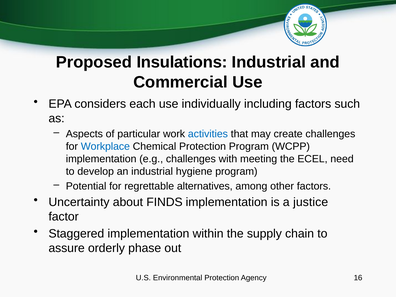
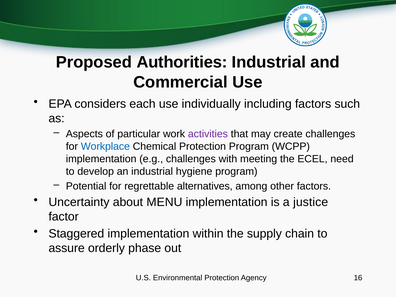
Insulations: Insulations -> Authorities (182, 62)
activities colour: blue -> purple (208, 134)
FINDS: FINDS -> MENU (164, 202)
